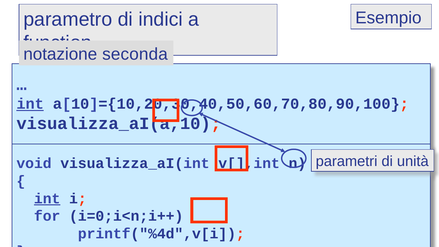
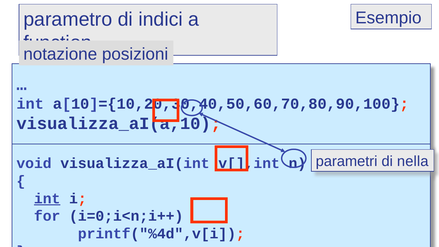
seconda: seconda -> posizioni (135, 54)
int underline: present -> none (30, 104)
unità: unità -> nella (413, 161)
